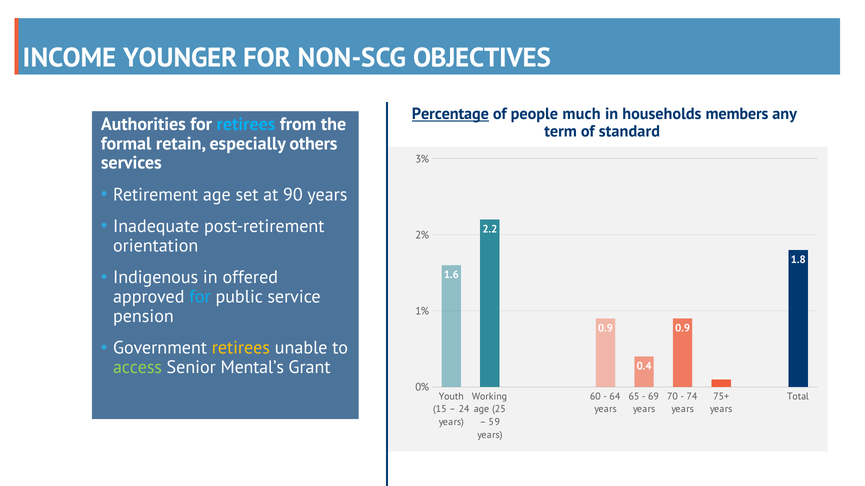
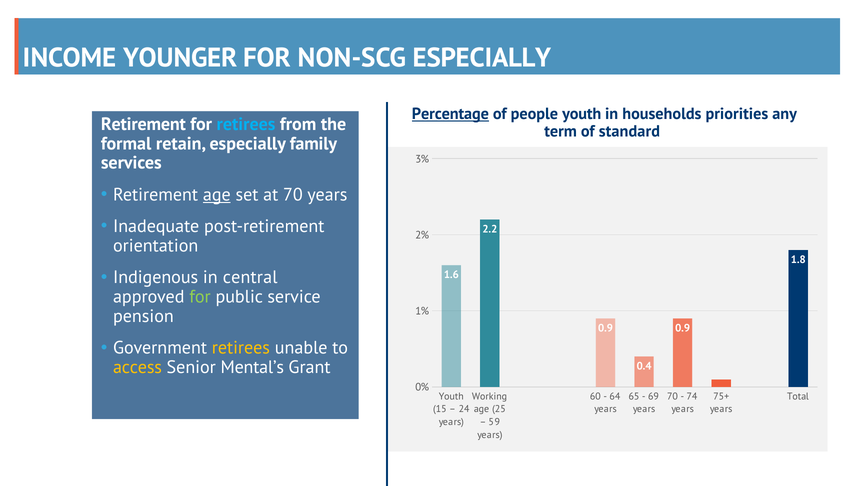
NON-SCG OBJECTIVES: OBJECTIVES -> ESPECIALLY (482, 58)
people much: much -> youth (582, 114)
members: members -> priorities (737, 114)
Authorities: Authorities -> Retirement (143, 124)
others: others -> family (313, 144)
age underline: none -> present (217, 195)
at 90: 90 -> 70 (293, 195)
offered: offered -> central (250, 278)
for colour: light blue -> light green (200, 297)
access colour: light green -> yellow (137, 368)
